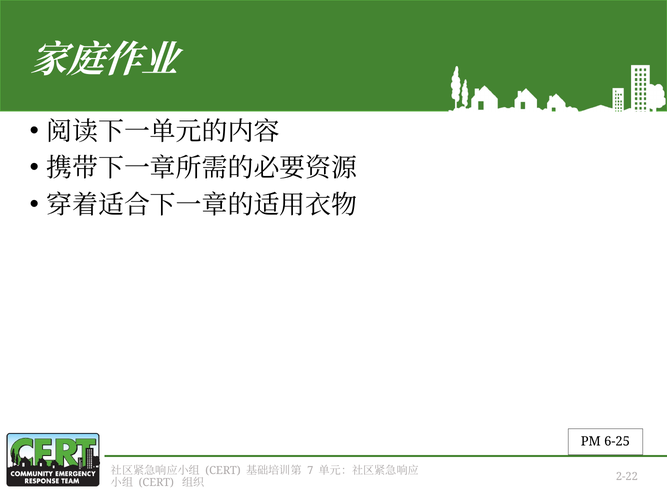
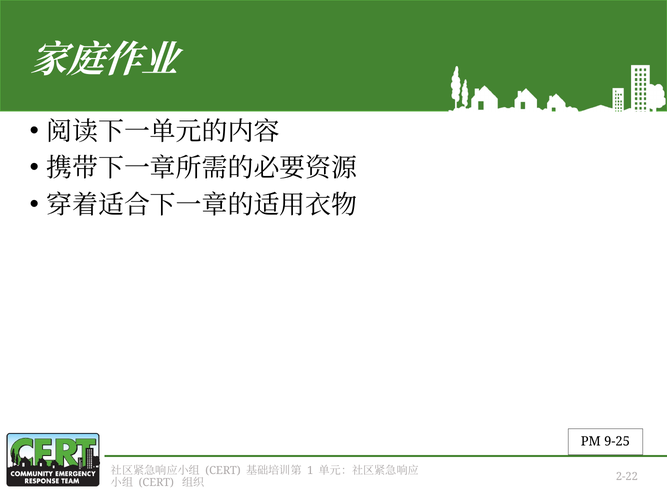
6-25: 6-25 -> 9-25 (617, 442)
7: 7 -> 1 (310, 471)
